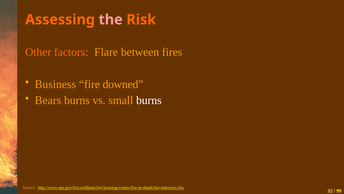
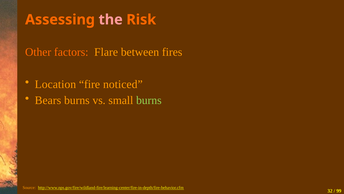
Business: Business -> Location (55, 84)
downed: downed -> noticed (123, 84)
burns colour: white -> light green (149, 100)
